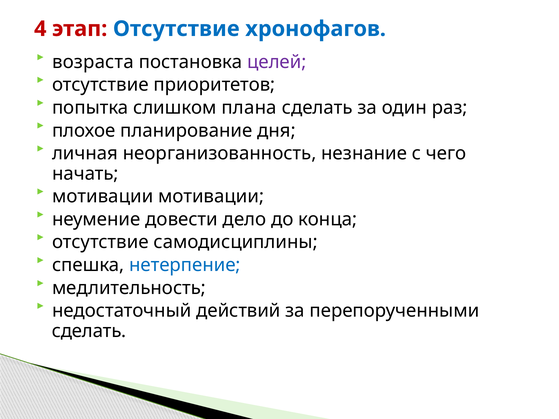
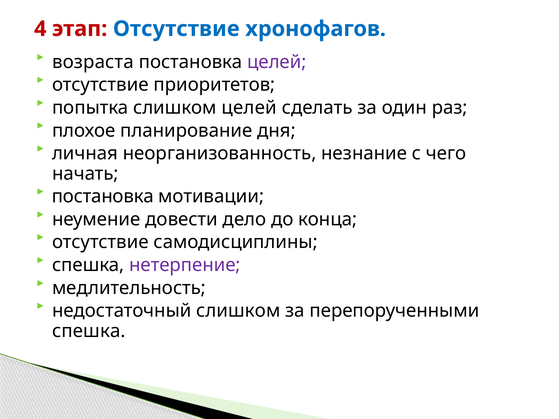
слишком плана: плана -> целей (249, 108)
мотивации: мотивации -> постановка (103, 197)
нетерпение colour: blue -> purple (185, 265)
недостаточный действий: действий -> слишком (238, 311)
сделать: сделать -> спешка (89, 331)
